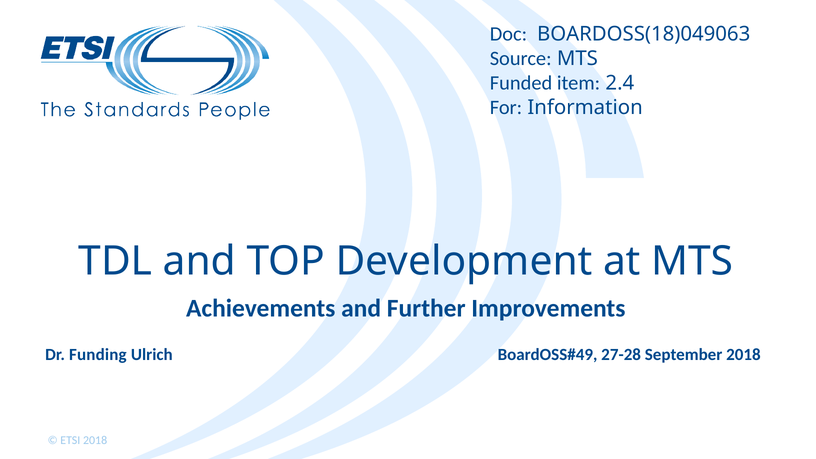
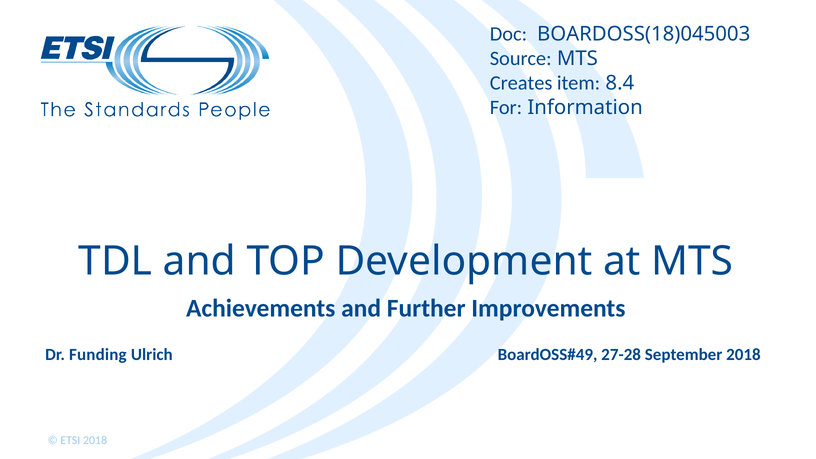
BOARDOSS(18)049063: BOARDOSS(18)049063 -> BOARDOSS(18)045003 (644, 34)
Funded: Funded -> Creates (521, 83)
2.4: 2.4 -> 8.4 (620, 83)
